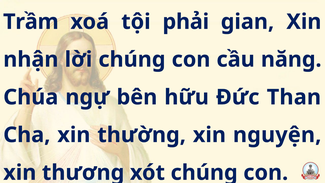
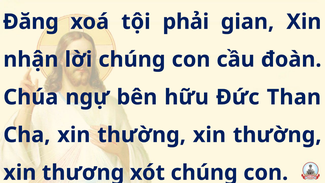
Trầm: Trầm -> Đăng (31, 22)
năng: năng -> đoàn (291, 59)
nguyện: nguyện -> thường (277, 135)
